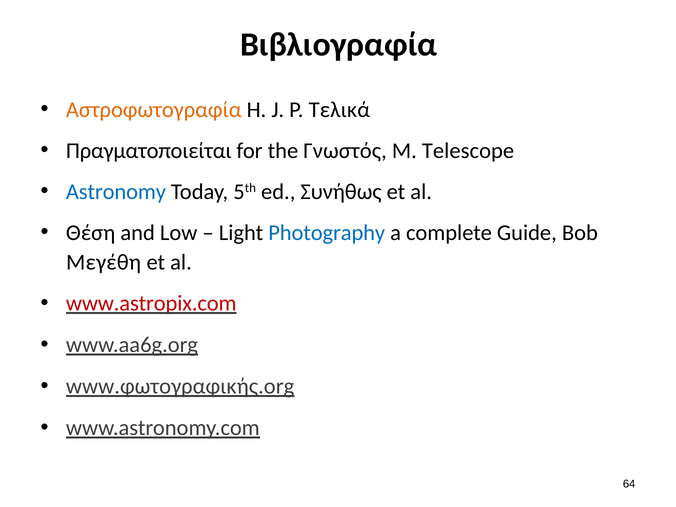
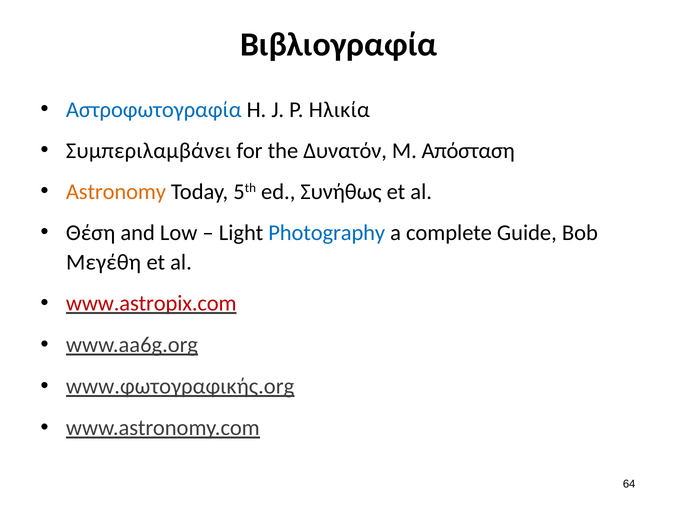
Αστροφωτογραφία colour: orange -> blue (154, 110)
Τελικά: Τελικά -> Ηλικία (339, 110)
Πραγματοποιείται: Πραγματοποιείται -> Συμπεριλαμβάνει (149, 151)
Γνωστός: Γνωστός -> Δυνατόν (345, 151)
Telescope: Telescope -> Απόσταση (468, 151)
Astronomy colour: blue -> orange (116, 192)
